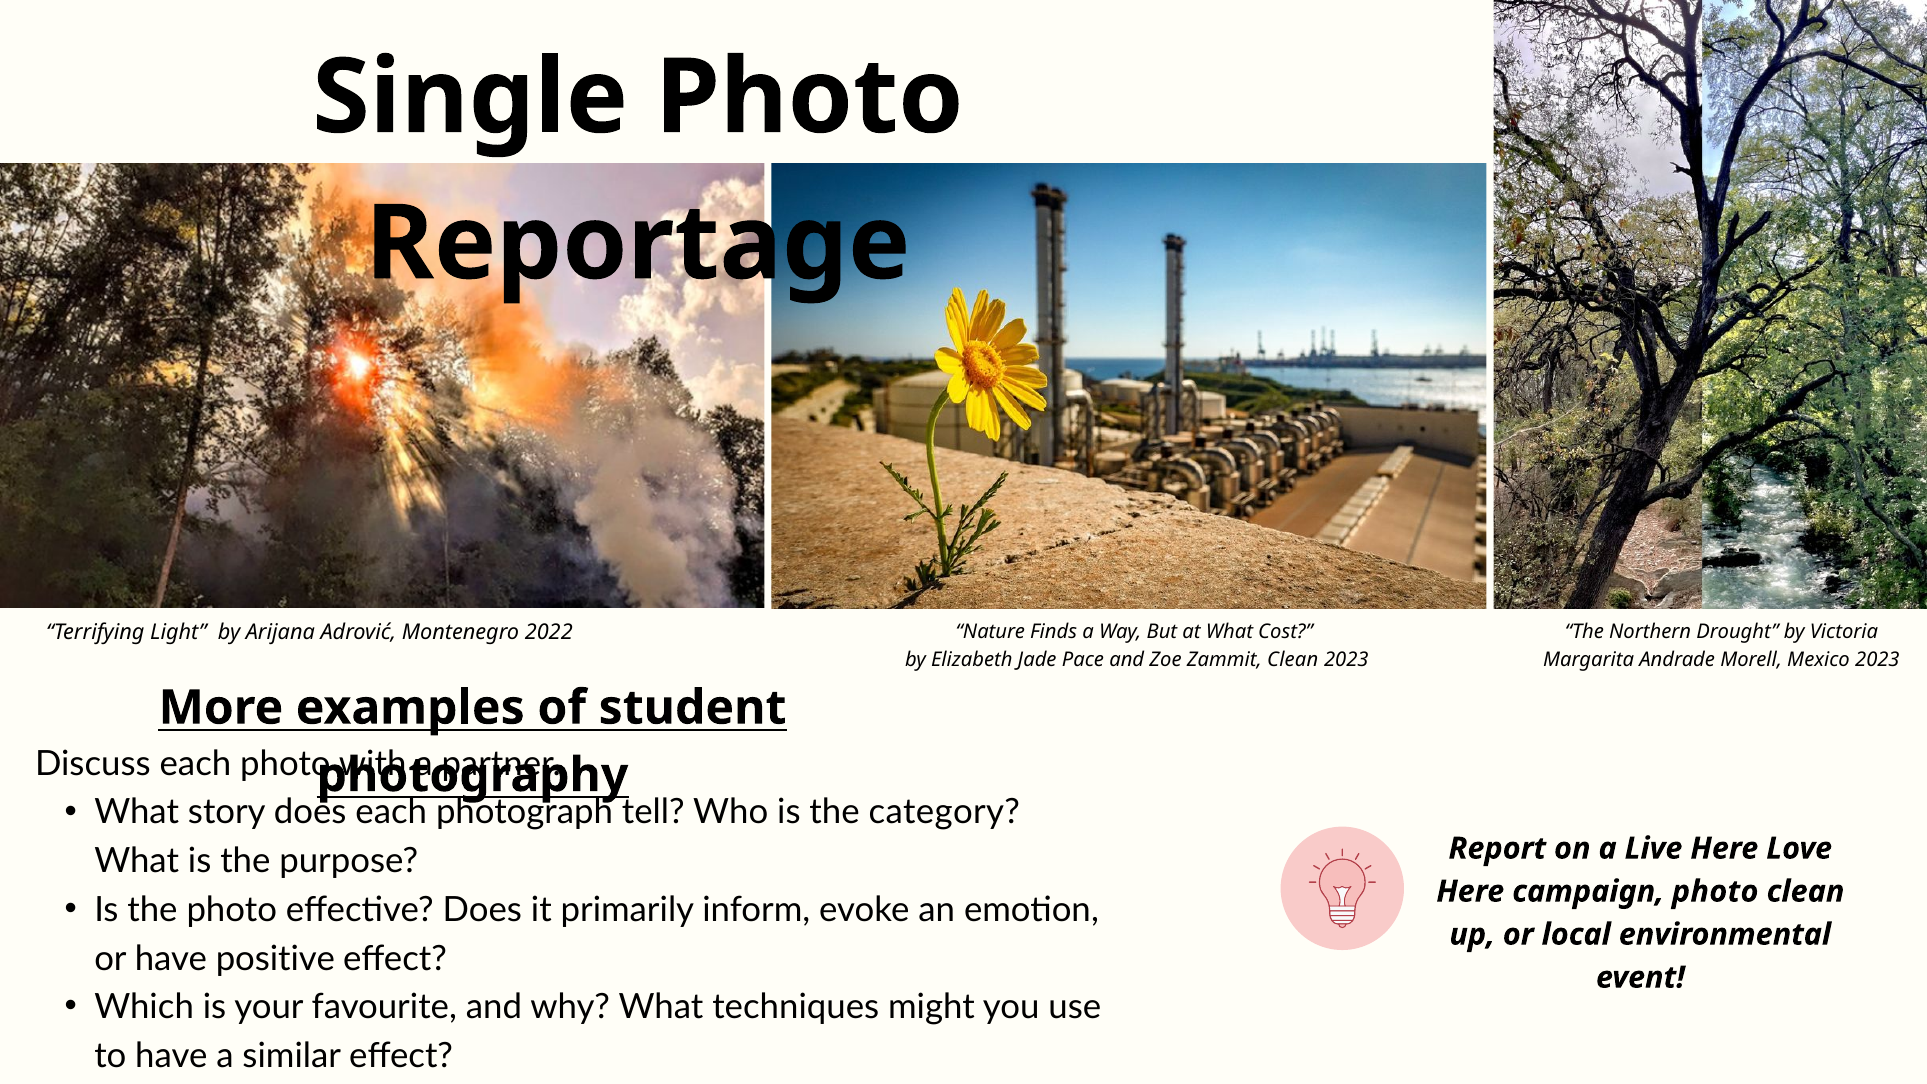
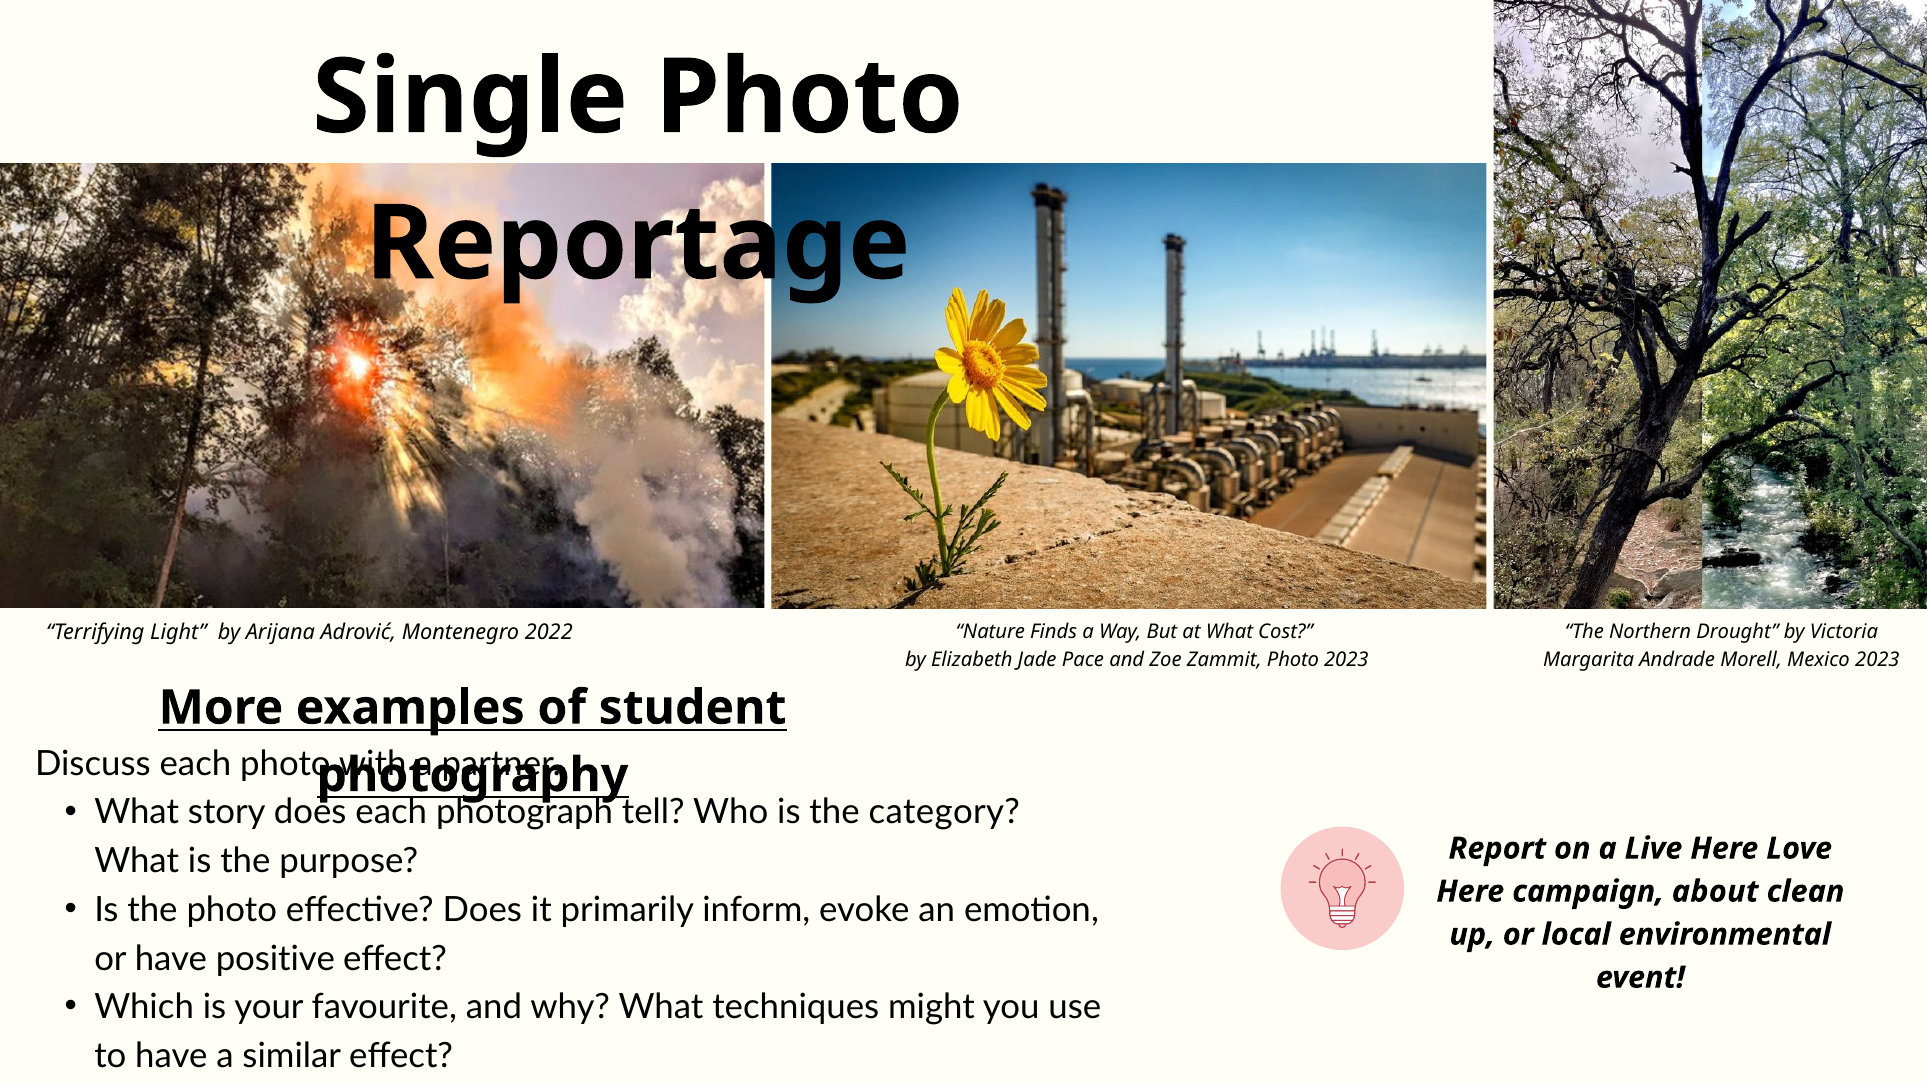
Zammit Clean: Clean -> Photo (1293, 660)
campaign photo: photo -> about (1715, 891)
